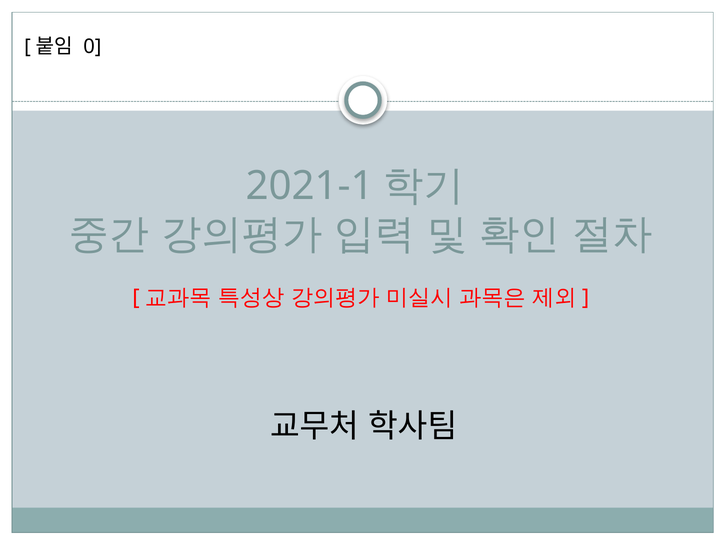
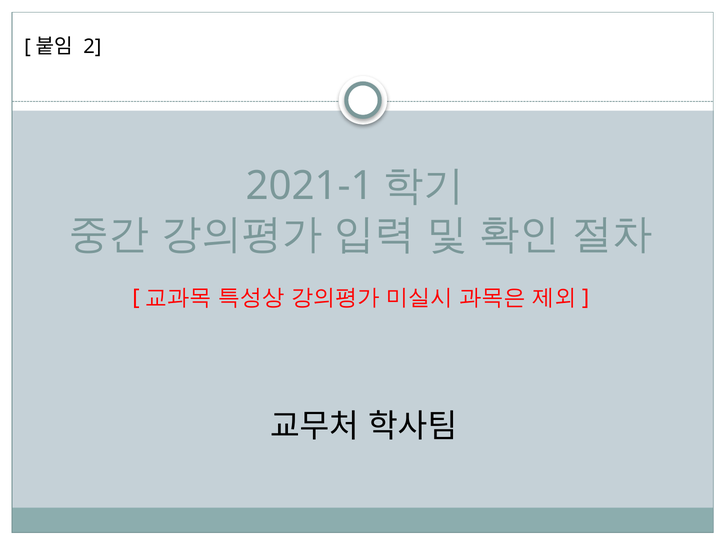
0: 0 -> 2 (92, 47)
